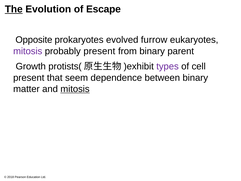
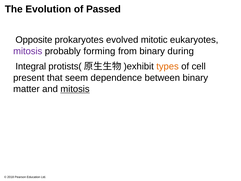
The underline: present -> none (14, 9)
Escape: Escape -> Passed (103, 9)
furrow: furrow -> mitotic (154, 40)
probably present: present -> forming (99, 51)
parent: parent -> during (181, 51)
Growth: Growth -> Integral (31, 66)
types colour: purple -> orange (168, 66)
